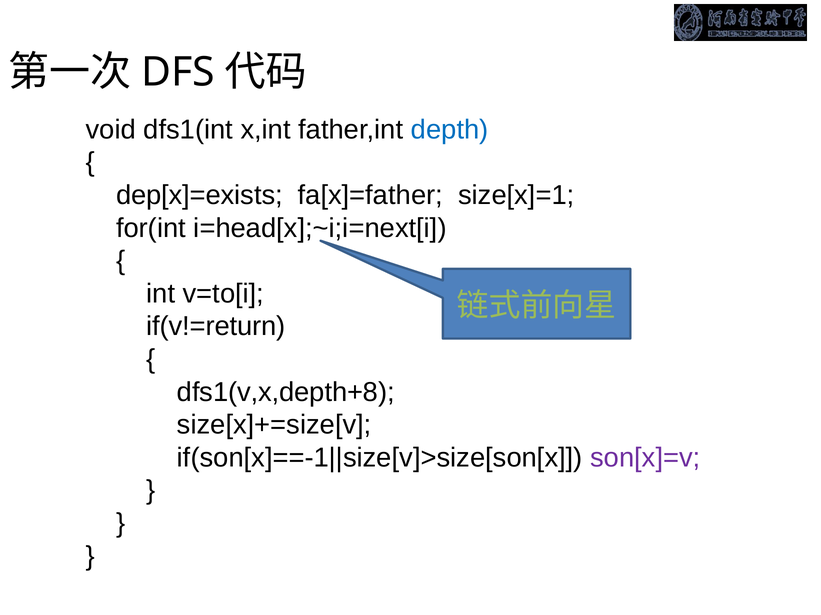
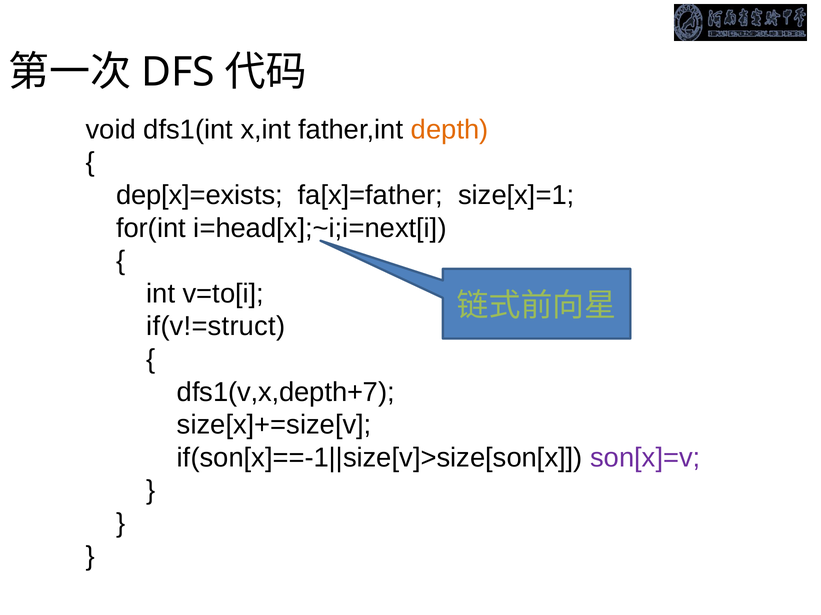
depth colour: blue -> orange (450, 130)
if(v!=return: if(v!=return -> if(v!=struct (216, 327)
dfs1(v,x,depth+8: dfs1(v,x,depth+8 -> dfs1(v,x,depth+7 (286, 393)
